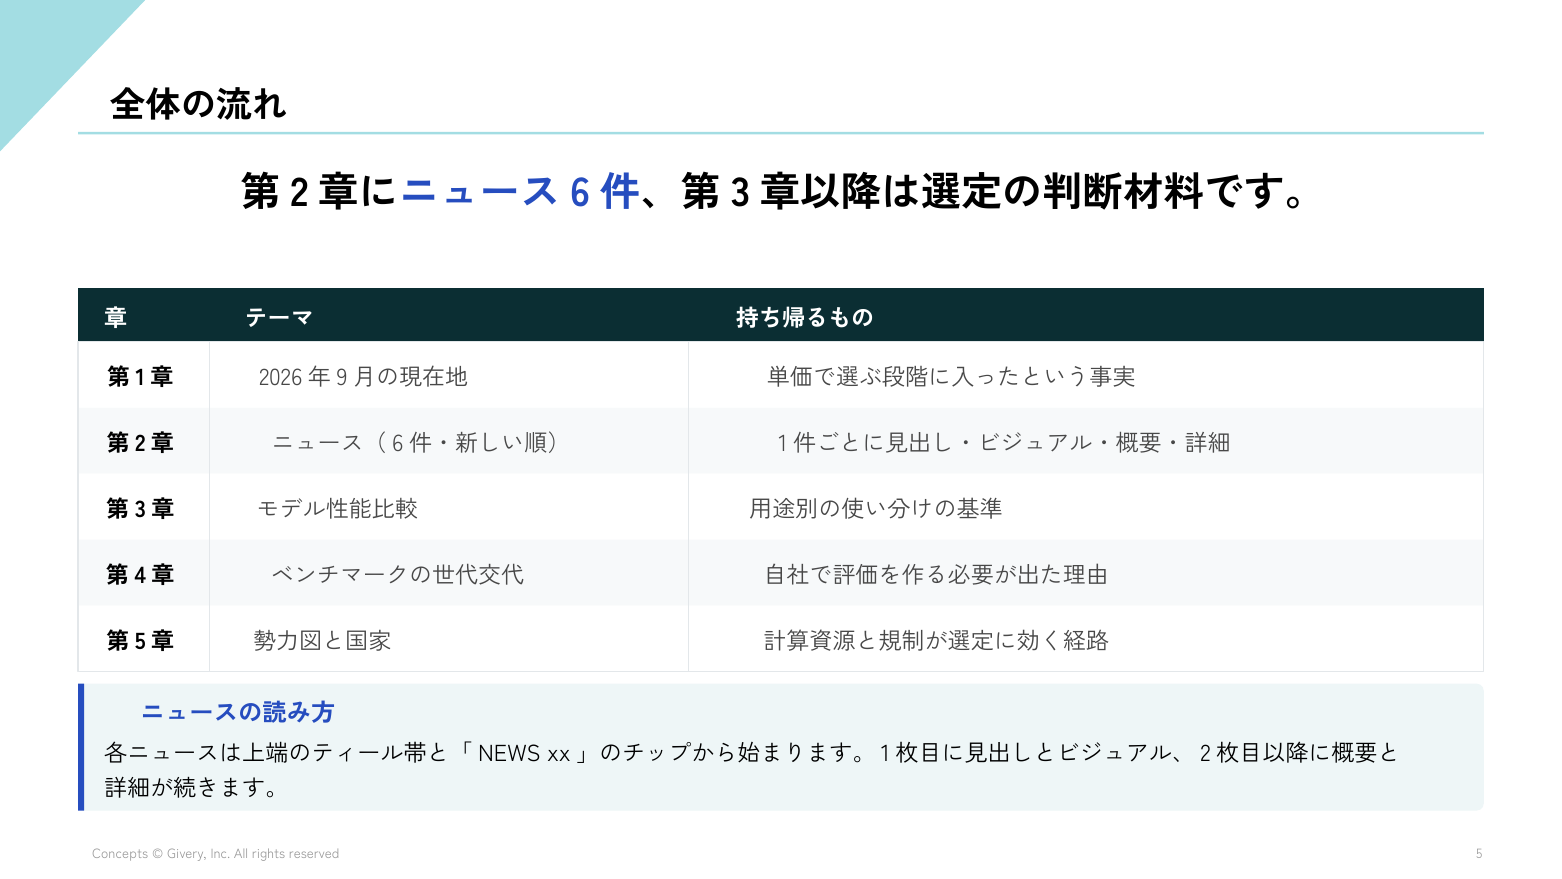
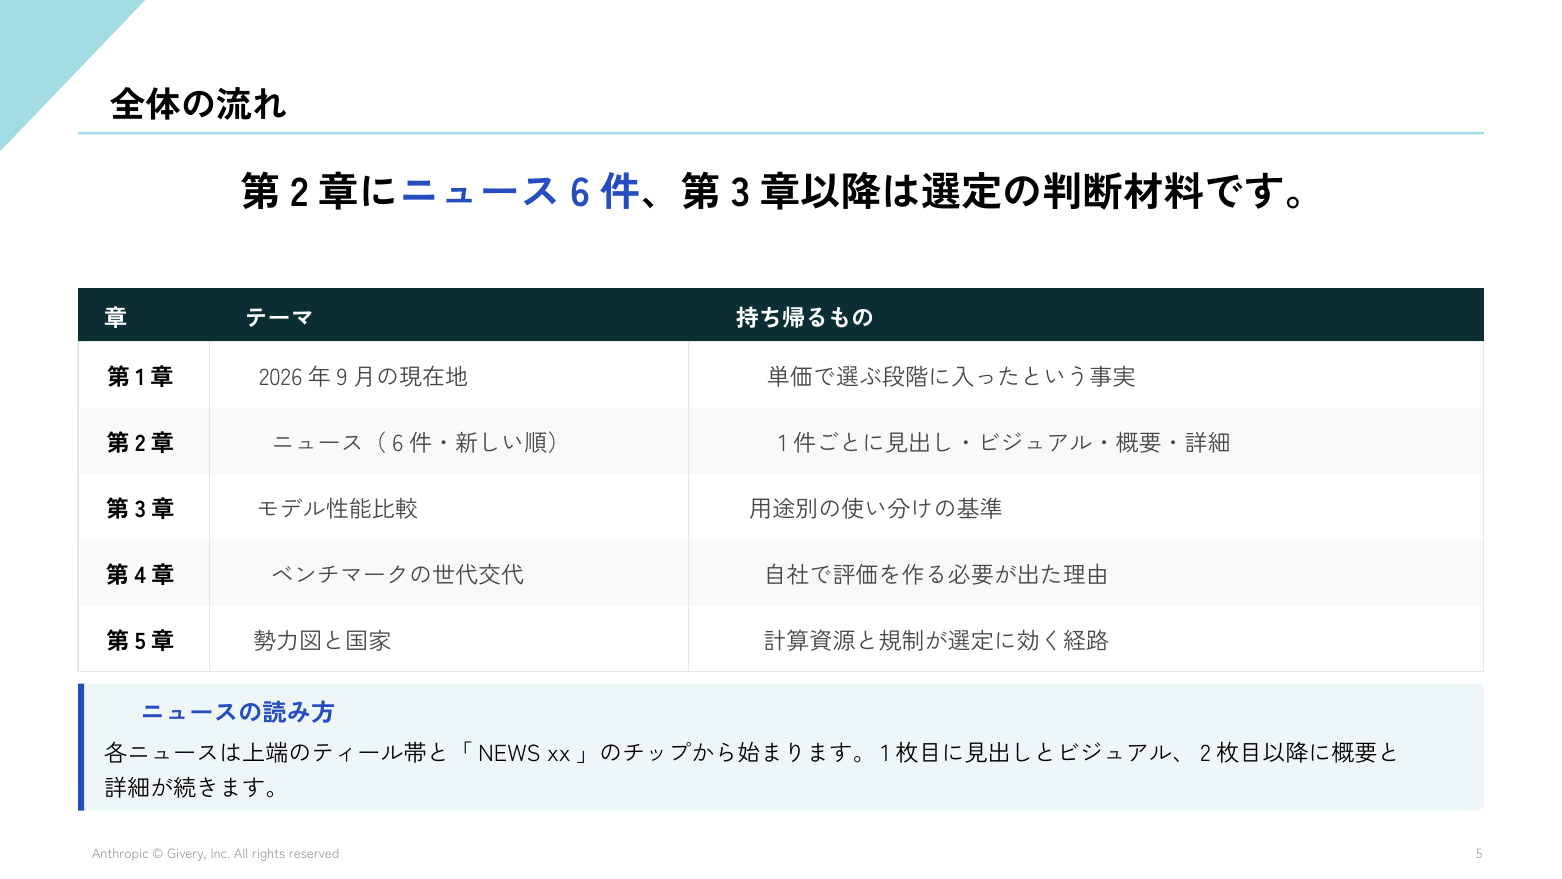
Concepts: Concepts -> Anthropic (120, 854)
